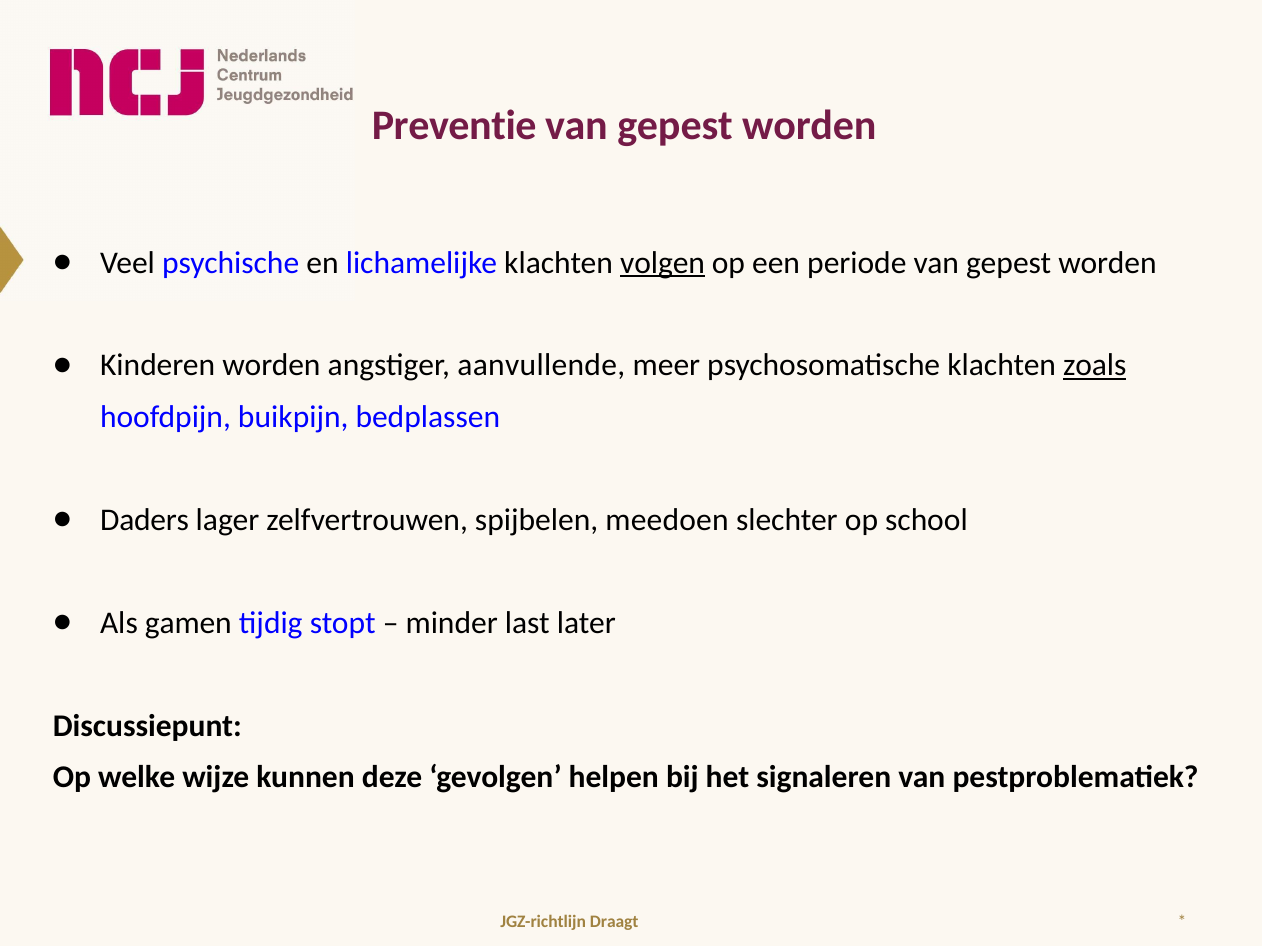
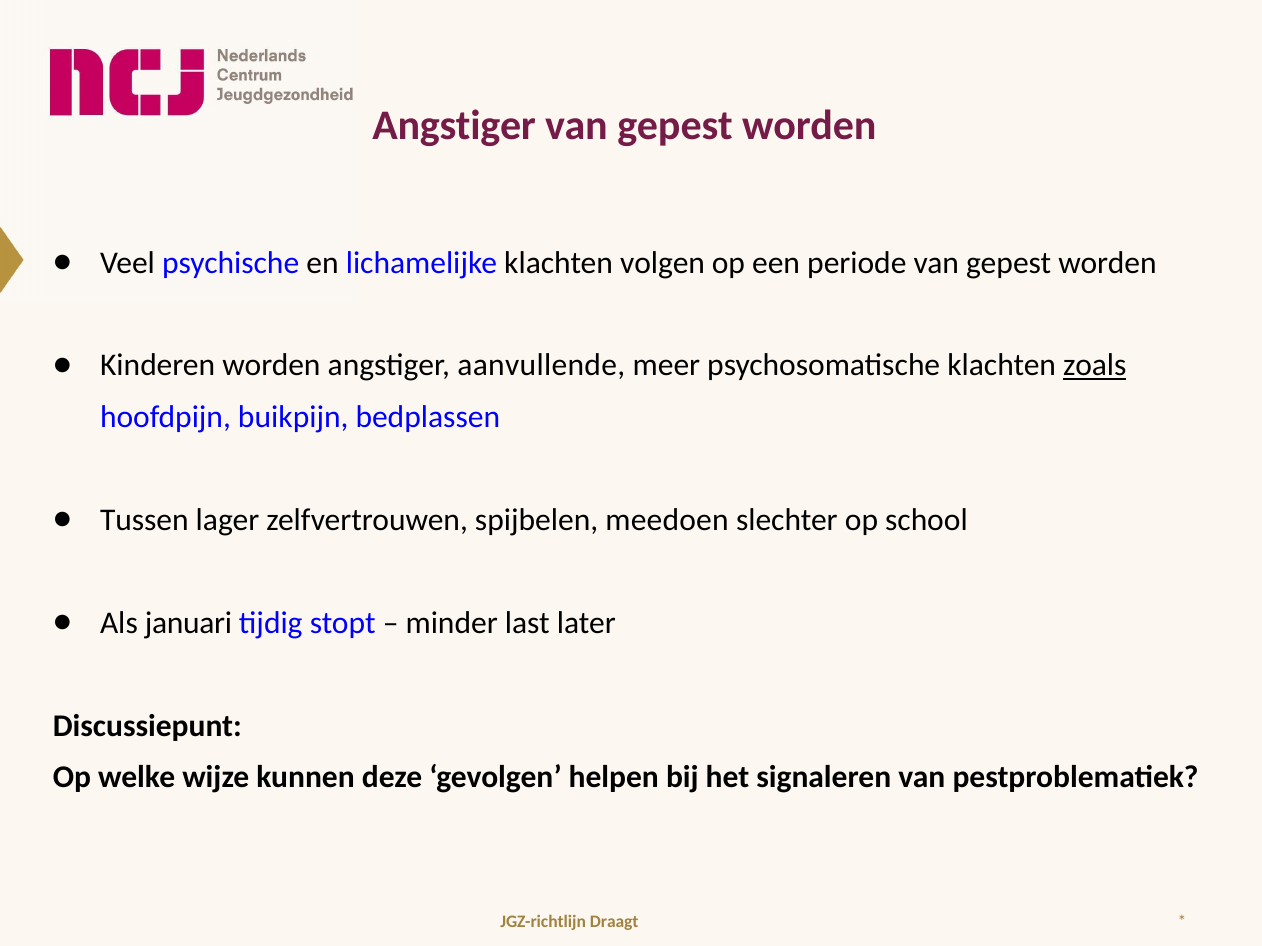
Preventie: Preventie -> Angstiger (454, 126)
volgen underline: present -> none (663, 263)
Daders: Daders -> Tussen (144, 520)
gamen: gamen -> januari (188, 623)
